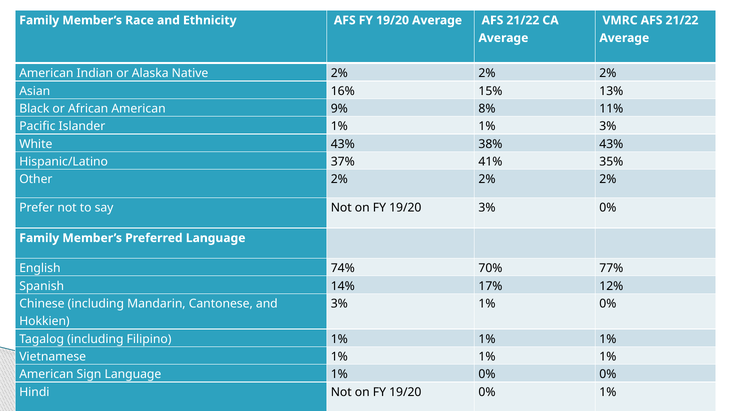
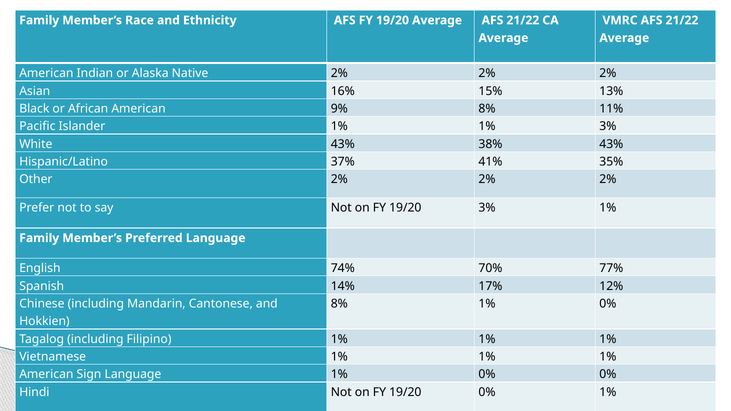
3% 0%: 0% -> 1% (608, 208)
3%: 3% -> 8% (339, 304)
